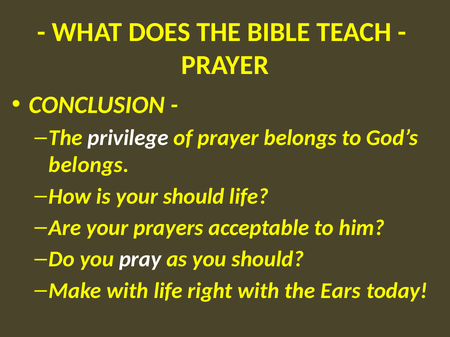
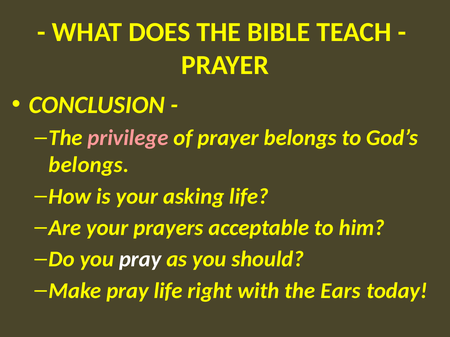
privilege colour: white -> pink (128, 138)
your should: should -> asking (194, 197)
Make with: with -> pray (127, 291)
